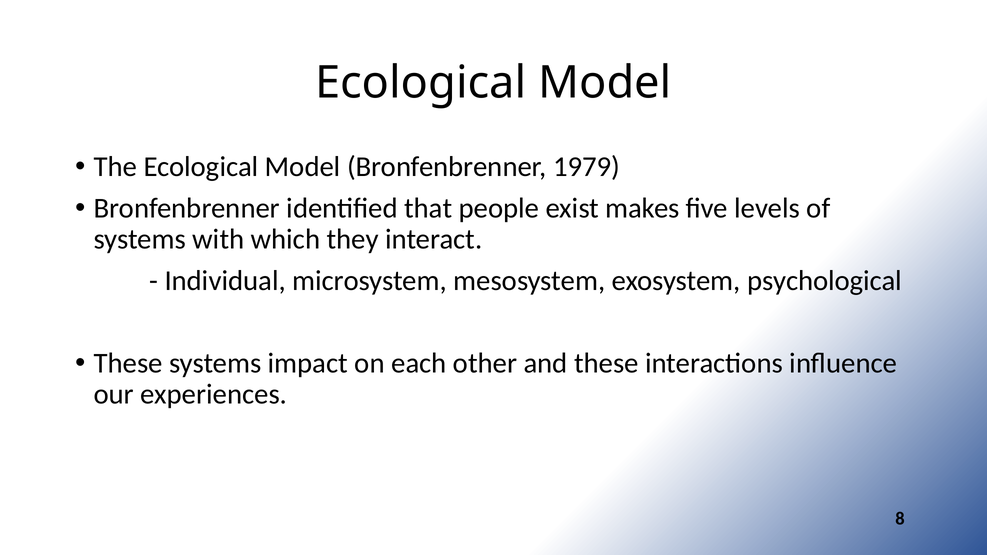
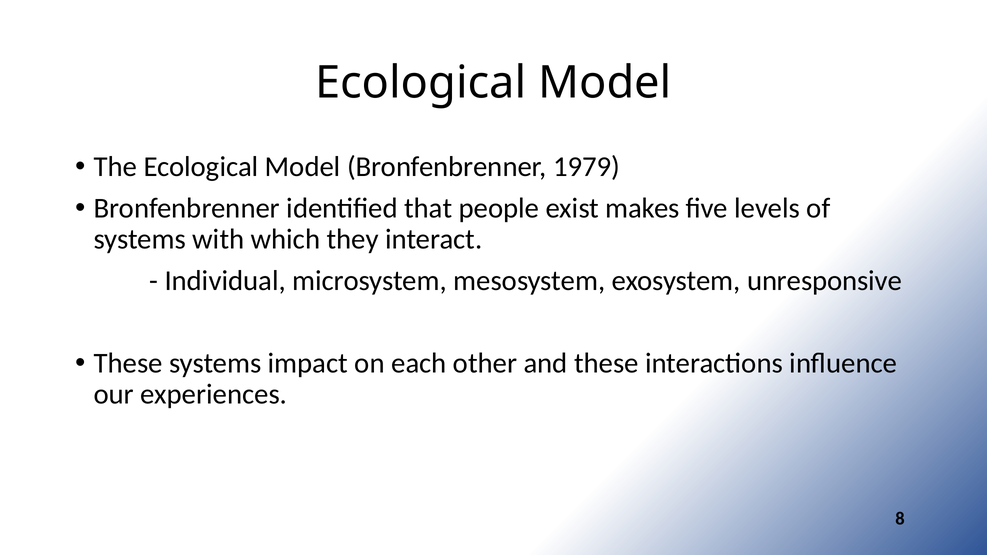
psychological: psychological -> unresponsive (824, 281)
